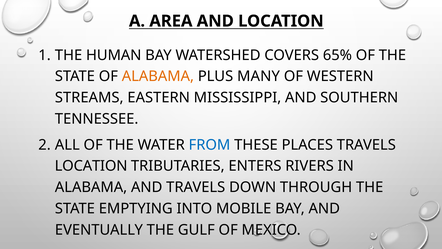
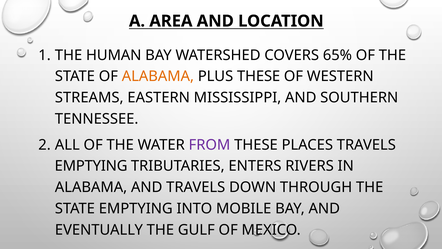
PLUS MANY: MANY -> THESE (259, 76)
FROM colour: blue -> purple (209, 145)
LOCATION: LOCATION -> EMPTYING (91, 166)
